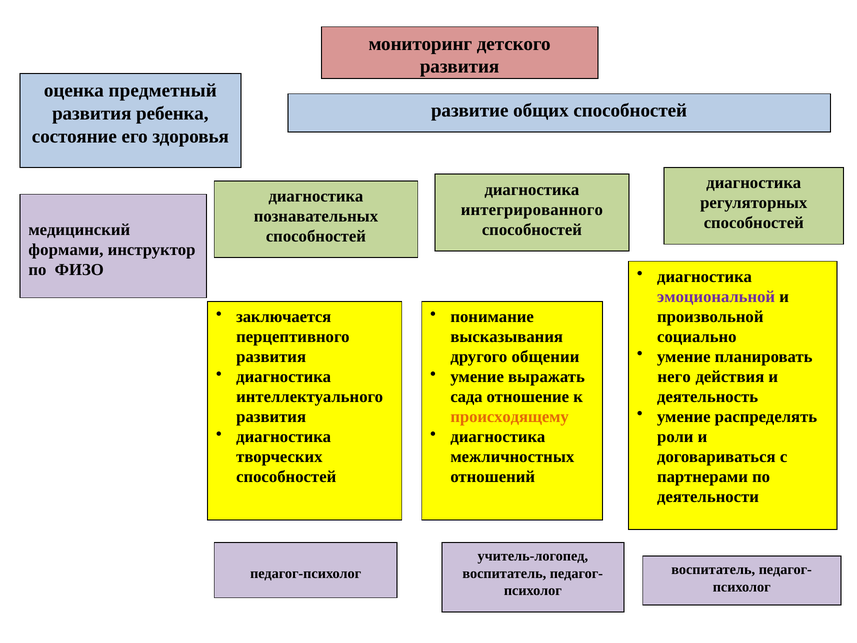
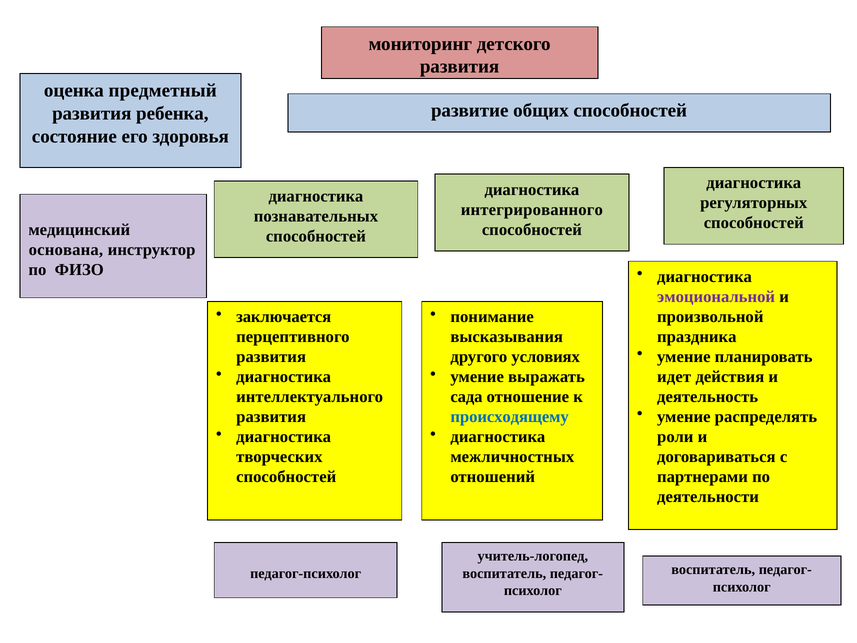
формами: формами -> основана (66, 250)
социально: социально -> праздника (697, 337)
общении: общении -> условиях (546, 357)
него: него -> идет (674, 377)
происходящему colour: orange -> blue (510, 417)
